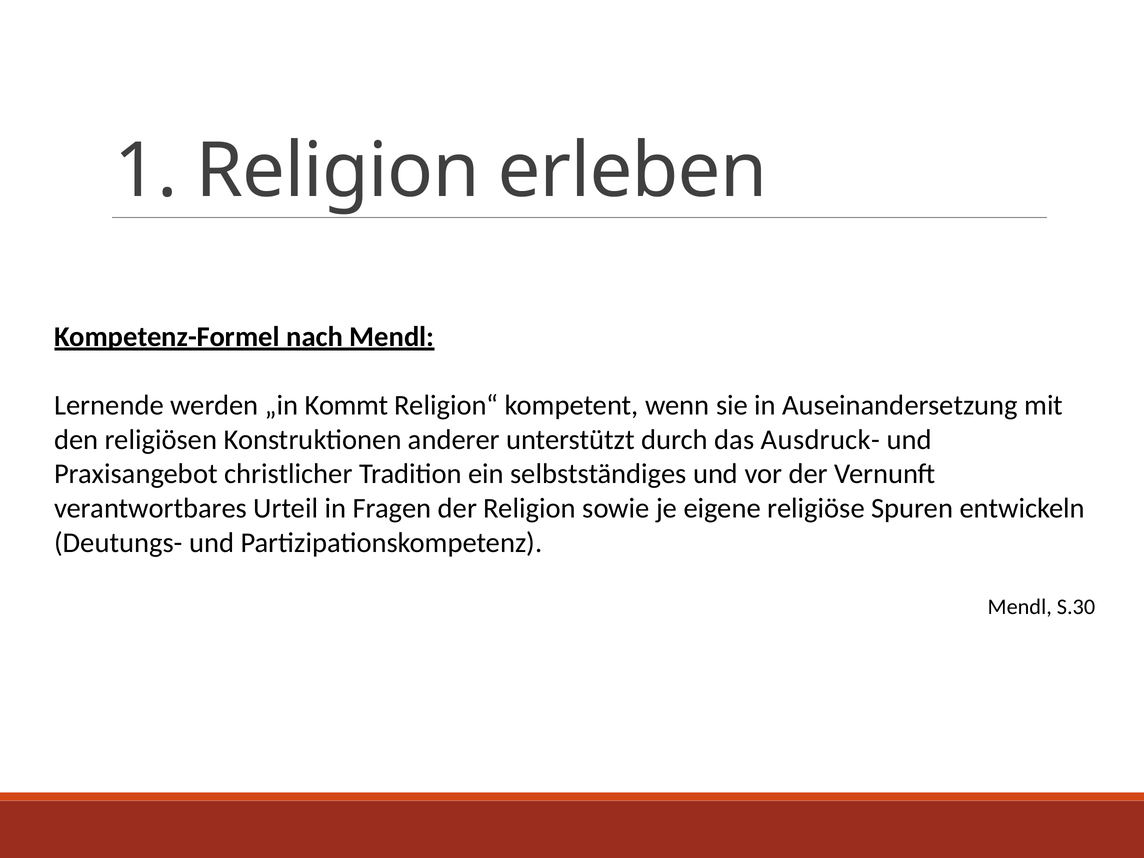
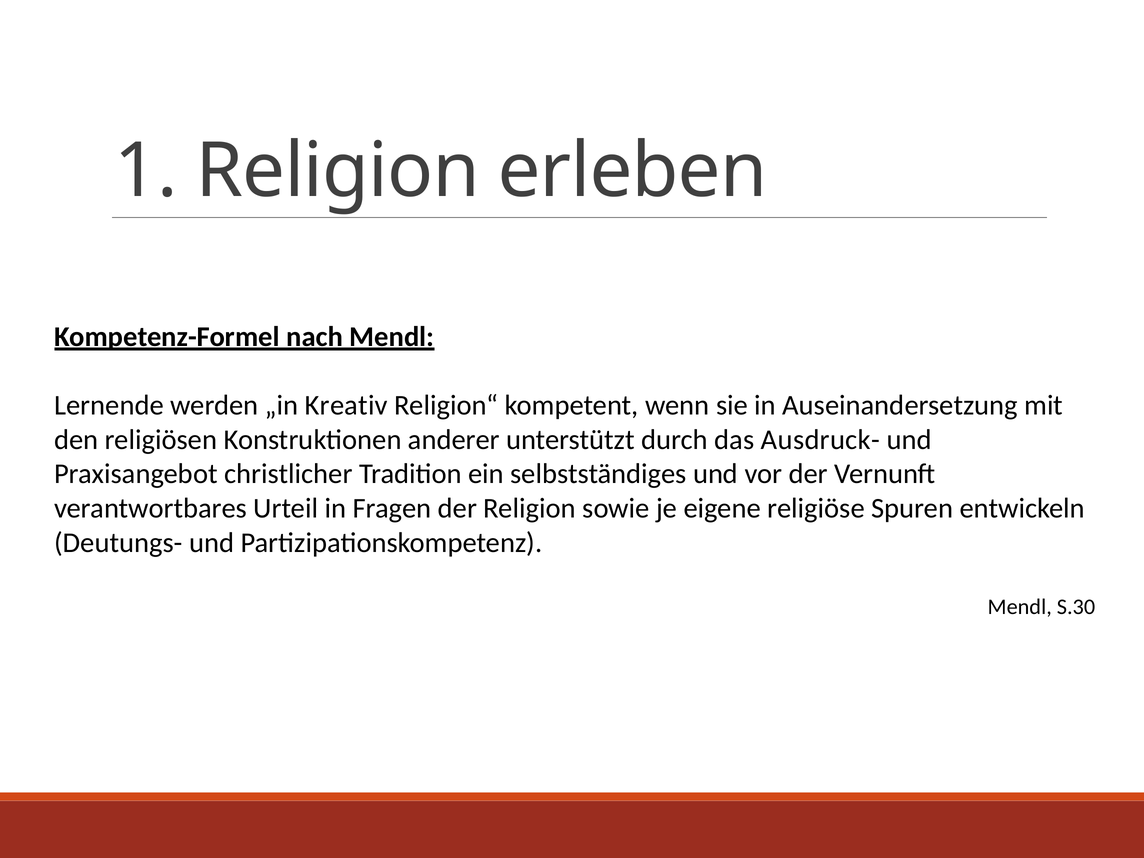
Kommt: Kommt -> Kreativ (346, 405)
